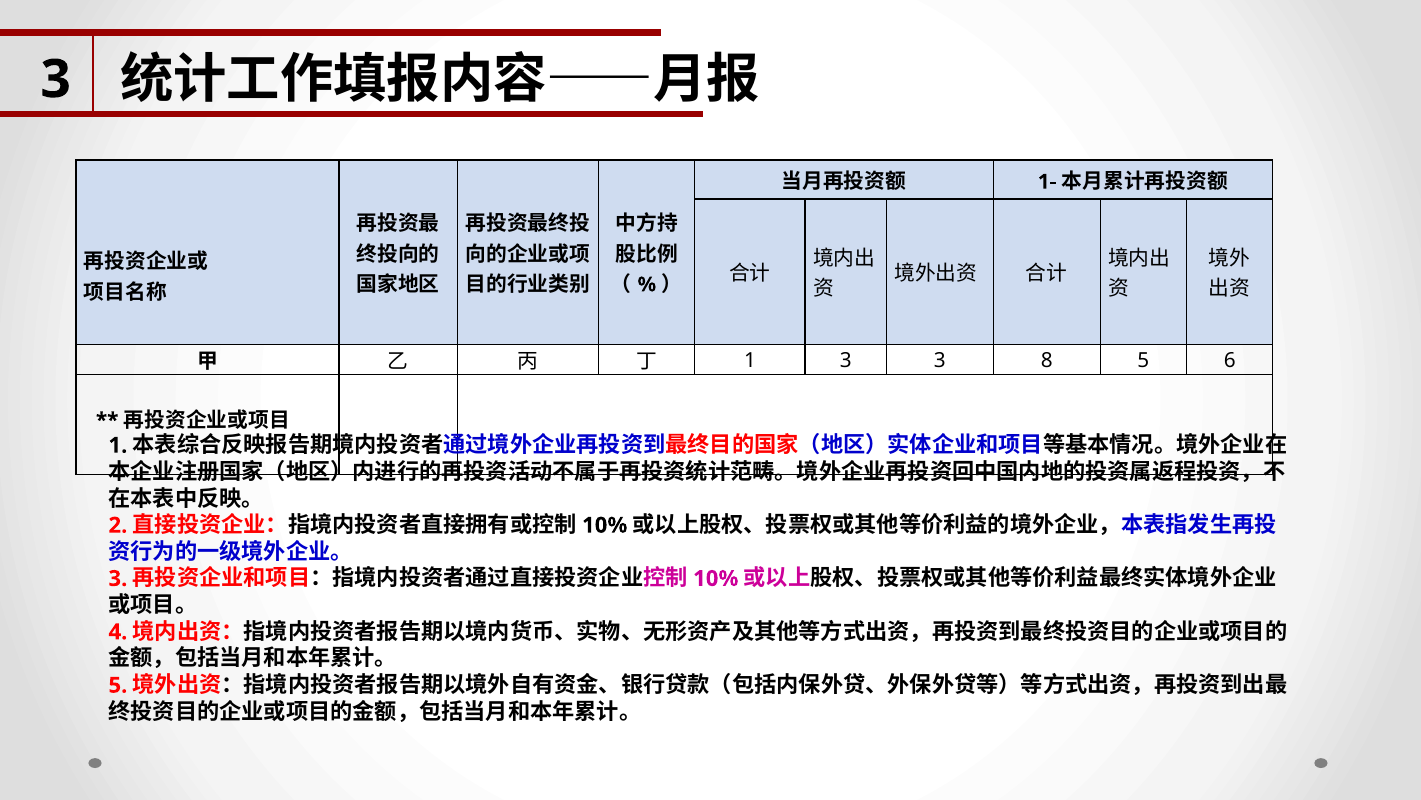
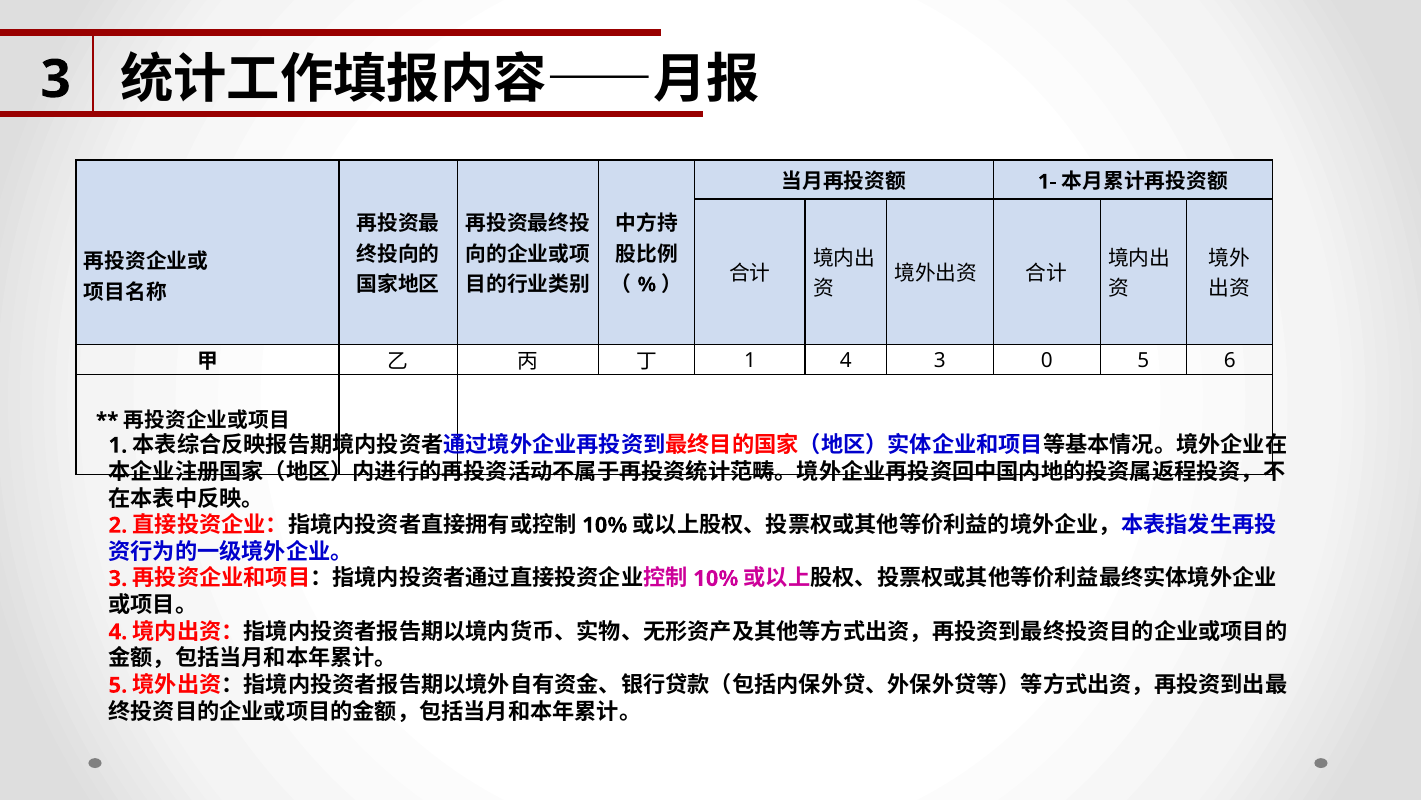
1 3: 3 -> 4 (846, 361)
8: 8 -> 0 (1047, 361)
